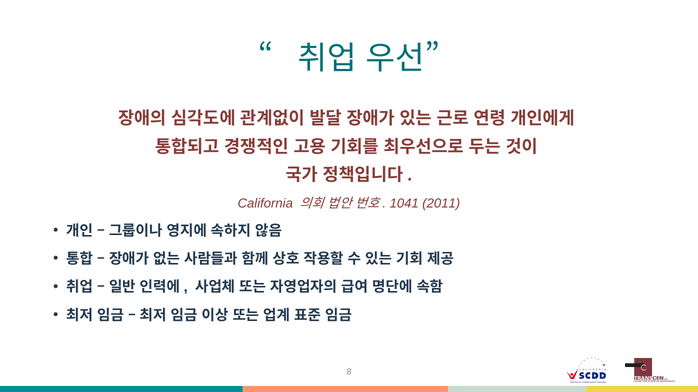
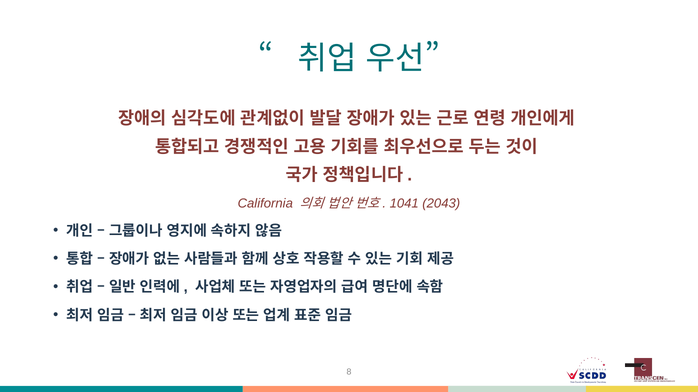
2011: 2011 -> 2043 (441, 204)
